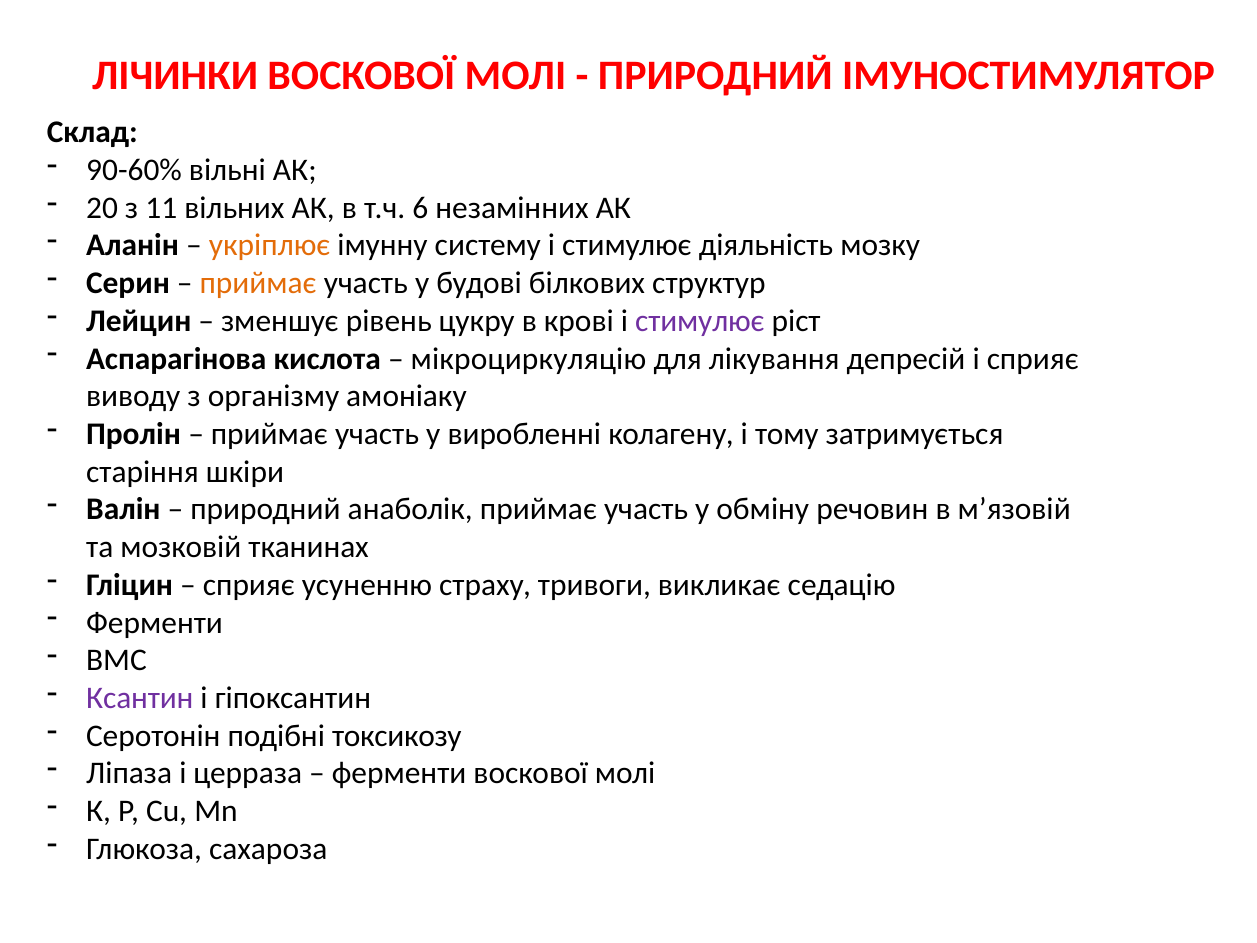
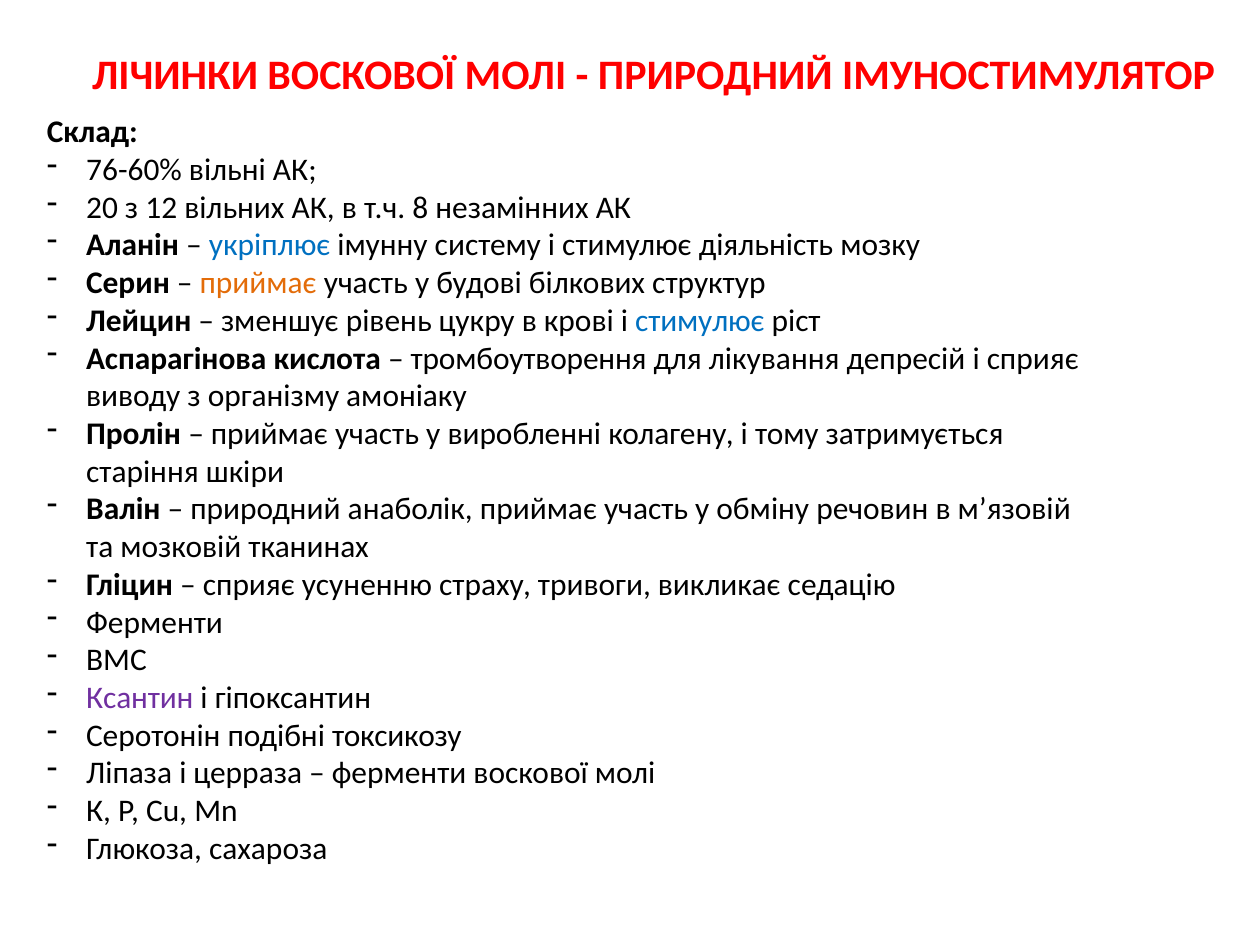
90-60%: 90-60% -> 76-60% (134, 170)
11: 11 -> 12 (161, 208)
6: 6 -> 8 (420, 208)
укріплює colour: orange -> blue (270, 245)
стимулює colour: purple -> blue (700, 321)
мікроциркуляцію: мікроциркуляцію -> тромбоутворення (529, 359)
